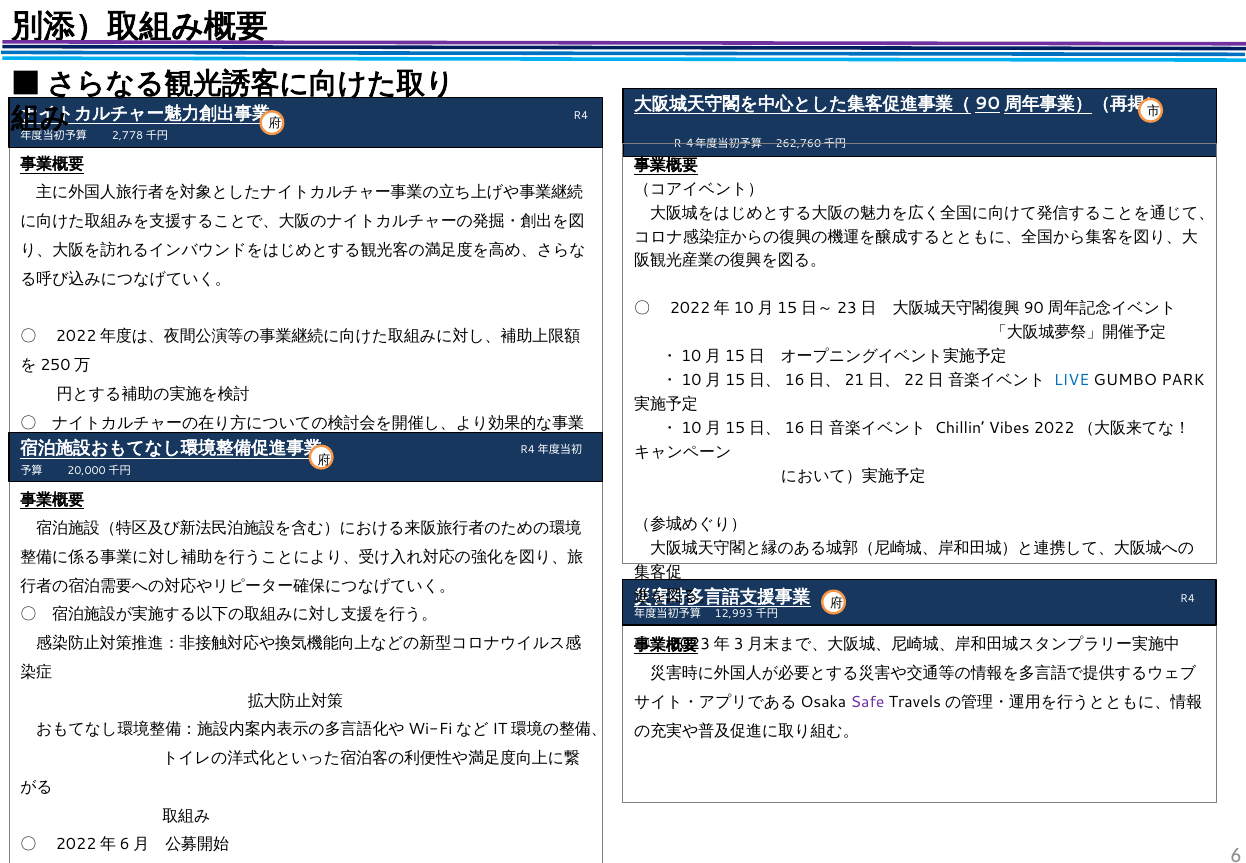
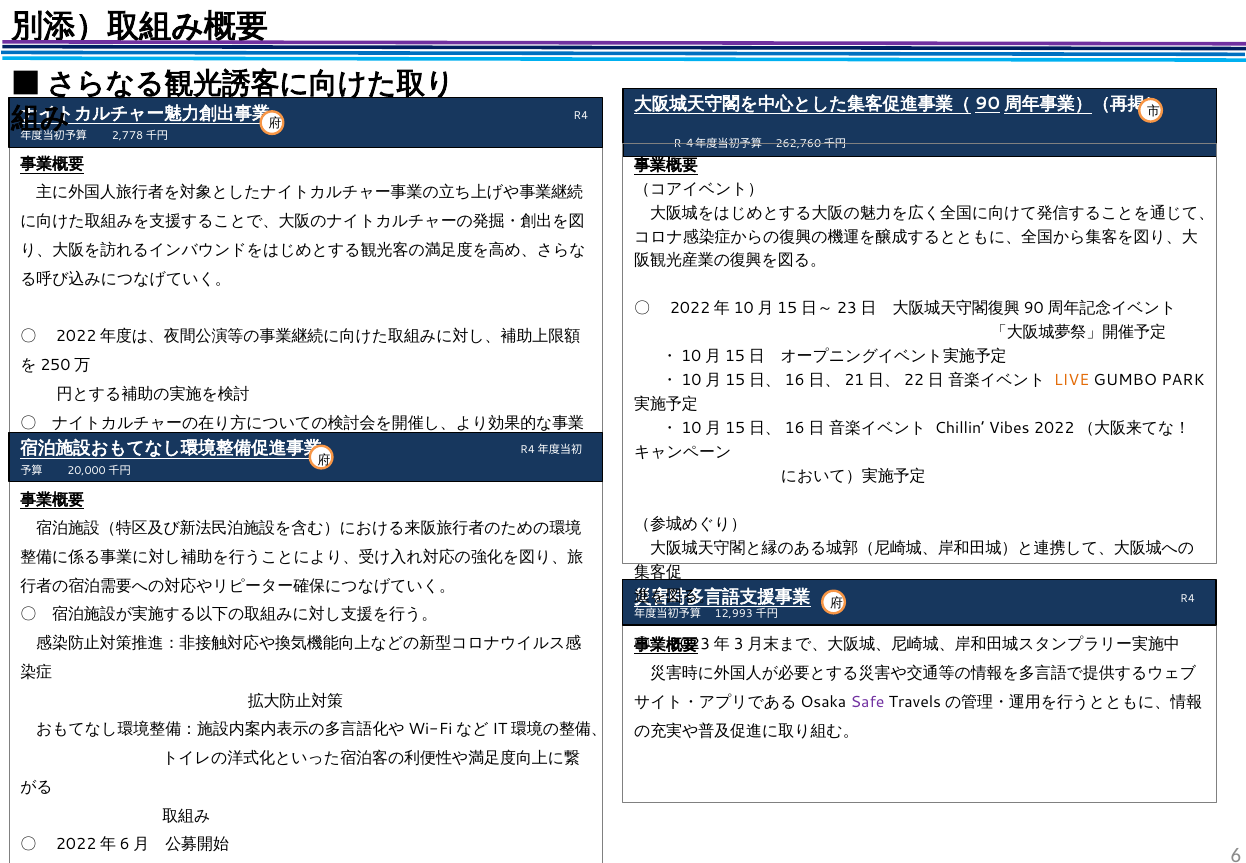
LIVE colour: blue -> orange (1072, 380)
